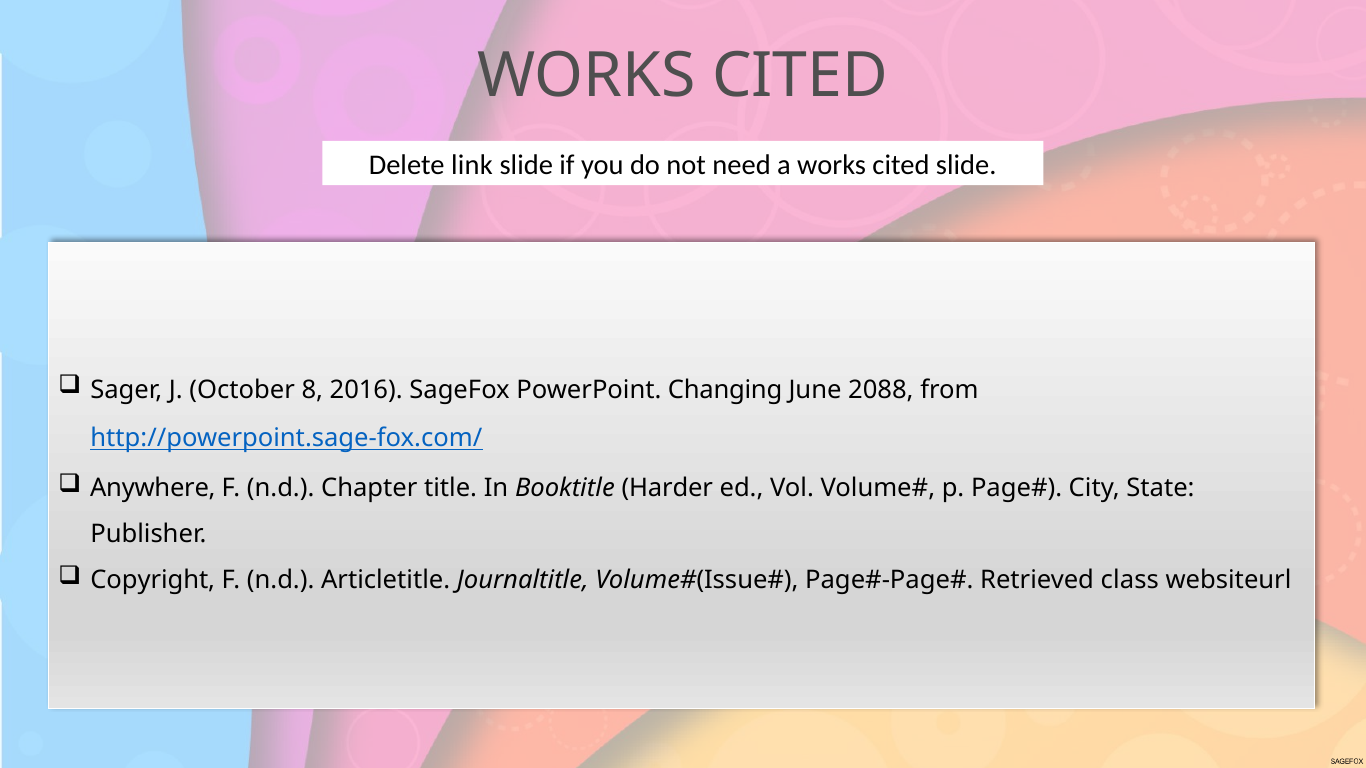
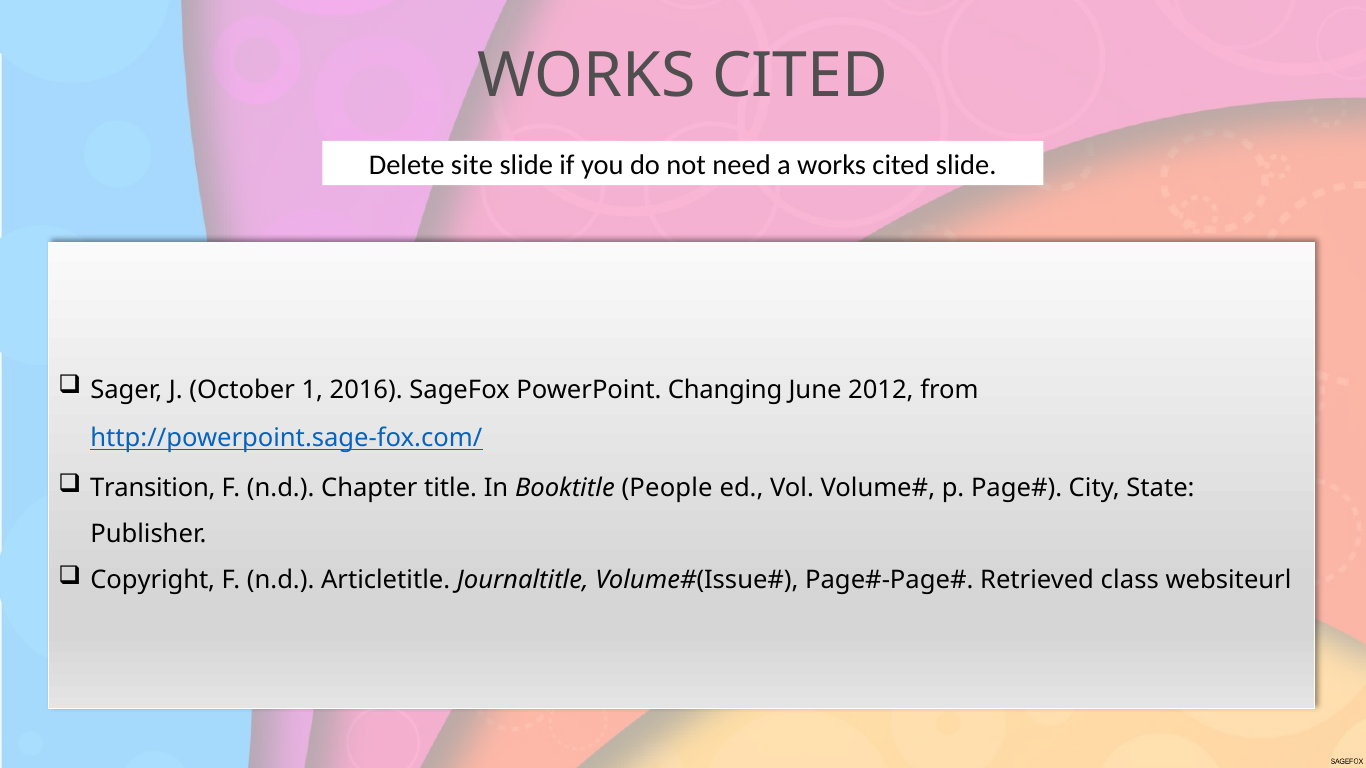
link: link -> site (472, 165)
8: 8 -> 1 (312, 390)
2088: 2088 -> 2012 (881, 390)
Anywhere: Anywhere -> Transition (153, 488)
Harder: Harder -> People (667, 488)
